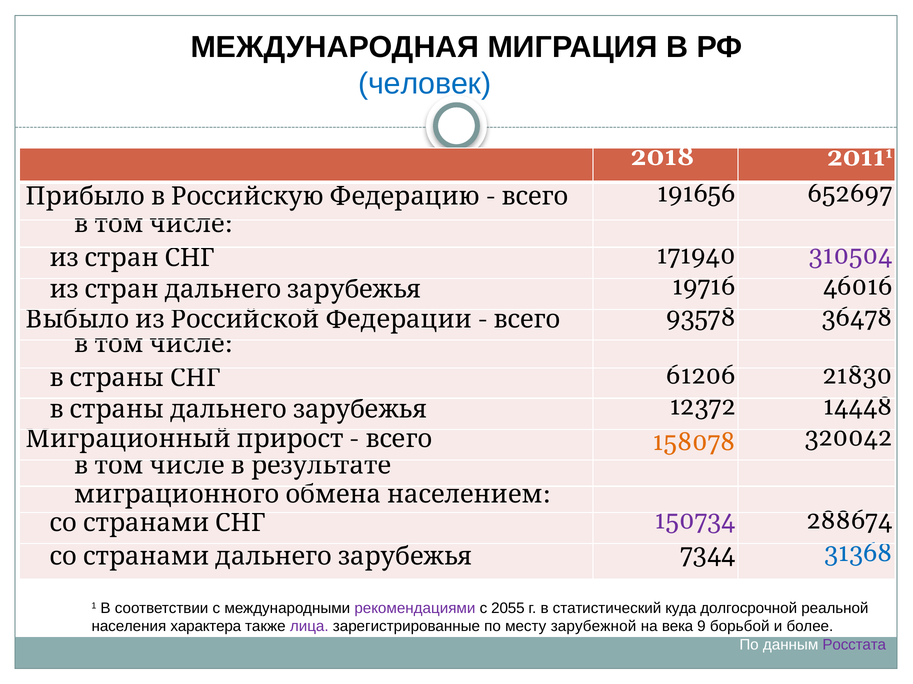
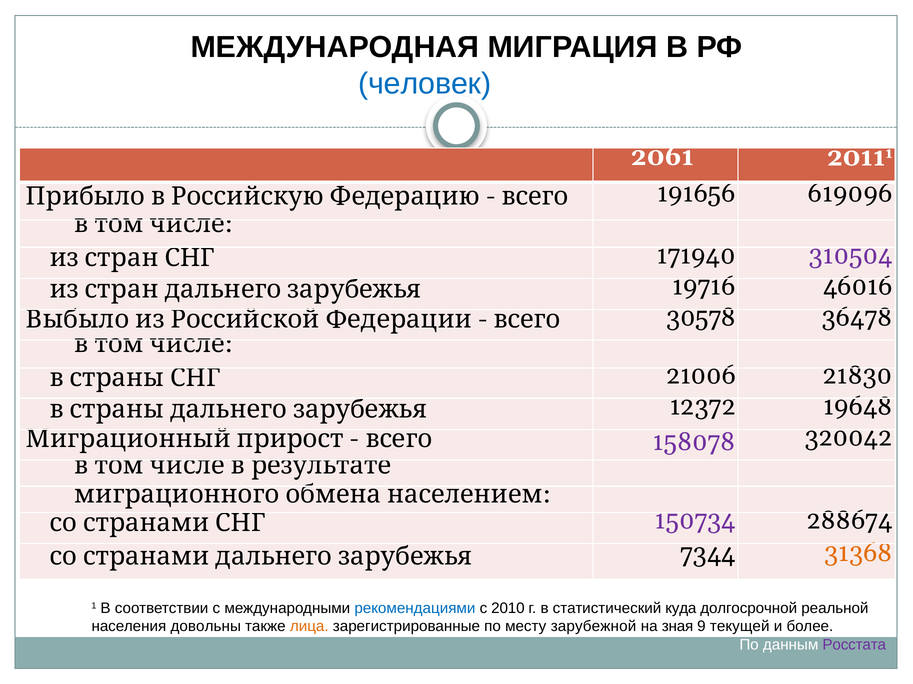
2018: 2018 -> 2061 (662, 157)
652697: 652697 -> 619096 (850, 194)
93578: 93578 -> 30578 (701, 318)
61206: 61206 -> 21006 (701, 376)
14448: 14448 -> 19648 (858, 407)
158078 colour: orange -> purple (694, 442)
31368 colour: blue -> orange (858, 553)
рекомендациями colour: purple -> blue (415, 609)
2055: 2055 -> 2010 (508, 609)
характера: характера -> довольны (206, 627)
лица colour: purple -> orange (309, 627)
века: века -> зная (678, 627)
борьбой: борьбой -> текущей (740, 627)
